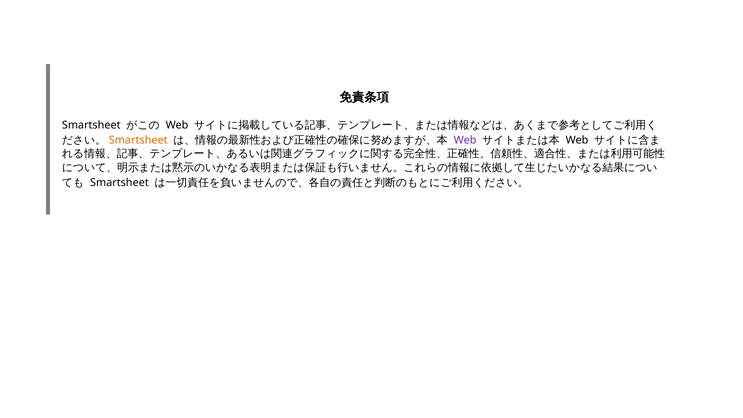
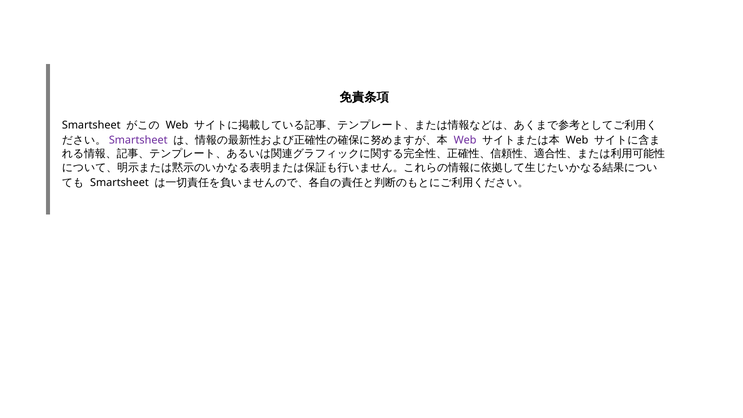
Smartsheet colour: orange -> purple (138, 140)
